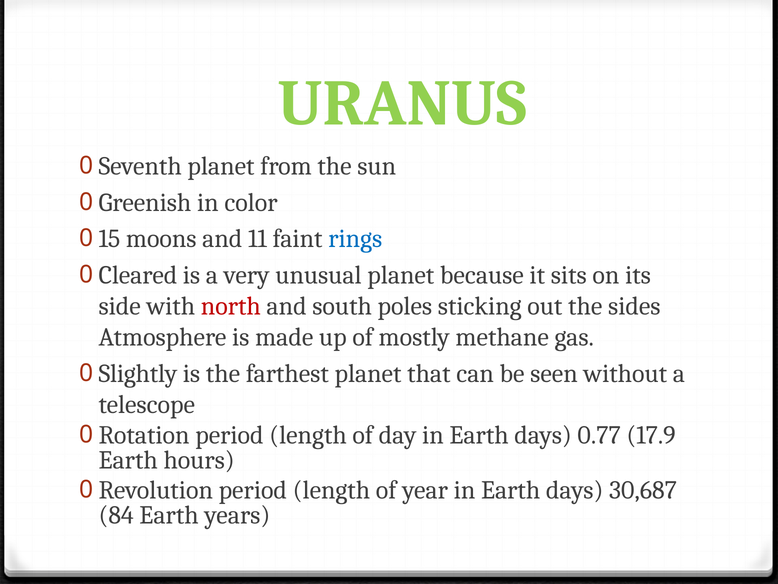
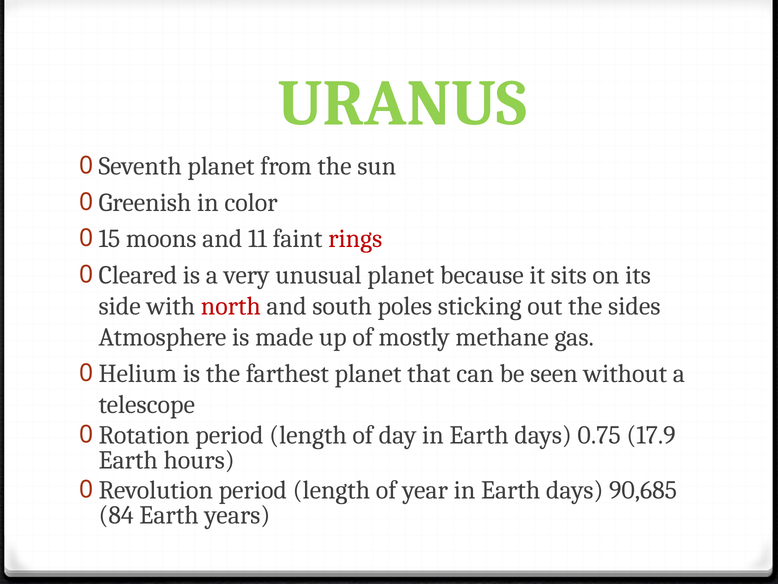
rings colour: blue -> red (355, 239)
Slightly: Slightly -> Helium (138, 373)
0.77: 0.77 -> 0.75 (599, 435)
30,687: 30,687 -> 90,685 (643, 490)
